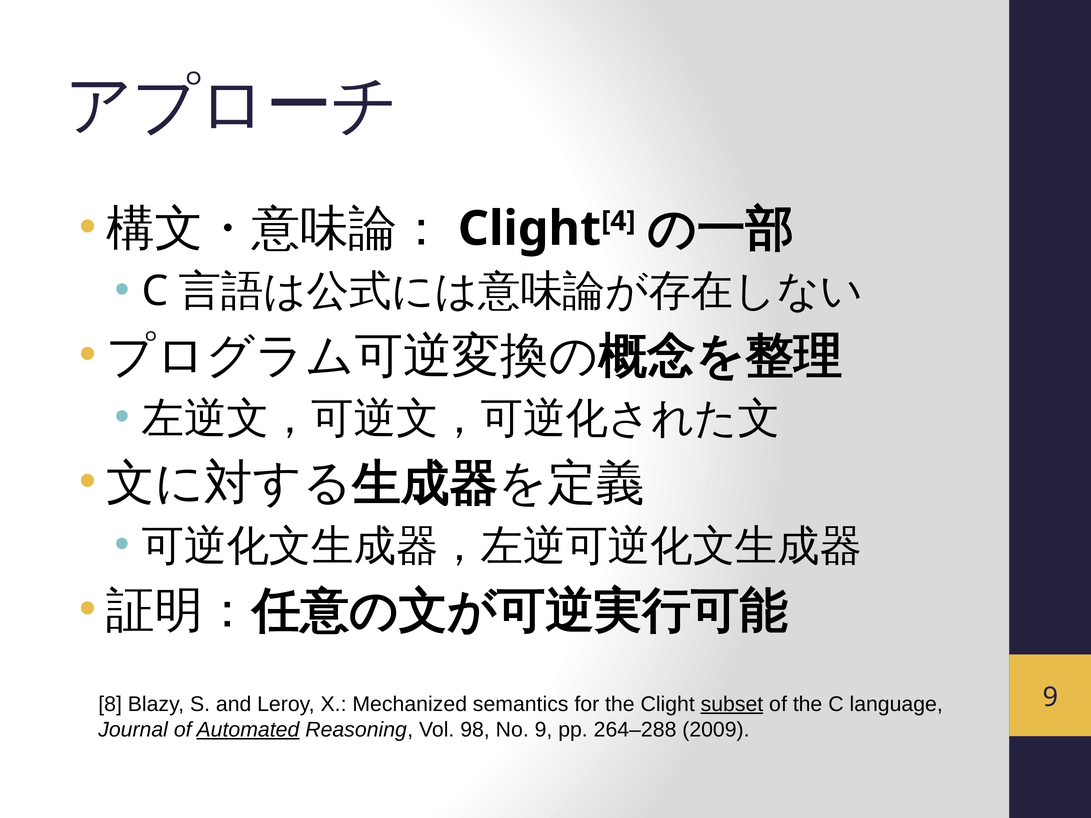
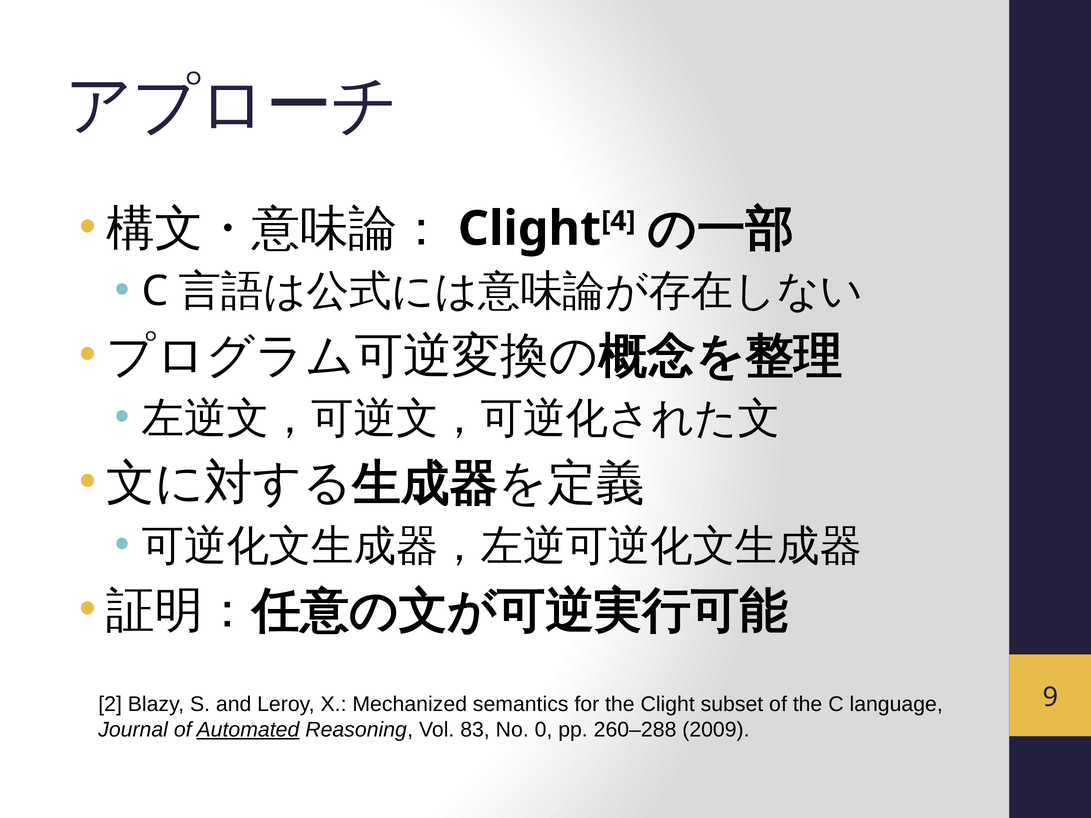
8: 8 -> 2 (110, 704)
subset underline: present -> none (732, 704)
98: 98 -> 83 (475, 730)
No 9: 9 -> 0 (544, 730)
264–288: 264–288 -> 260–288 (635, 730)
